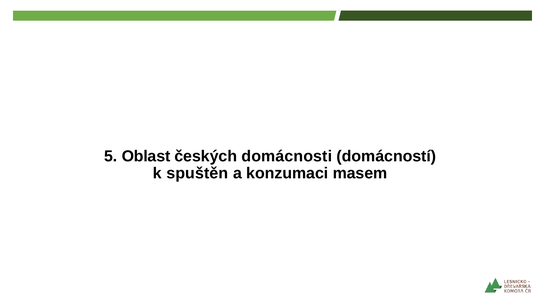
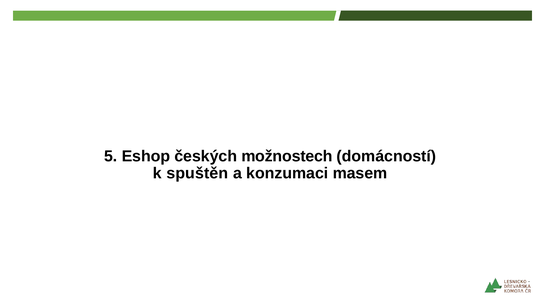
Oblast: Oblast -> Eshop (146, 157)
domácnosti: domácnosti -> možnostech (287, 157)
